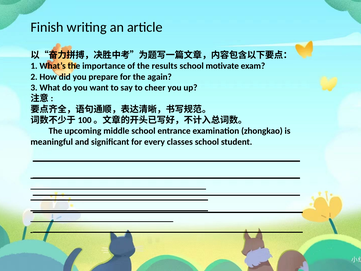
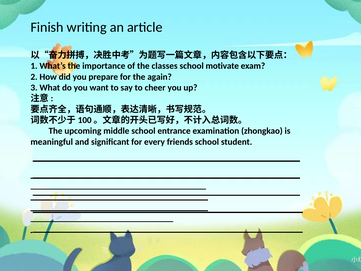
results: results -> classes (165, 66)
classes: classes -> friends (180, 142)
